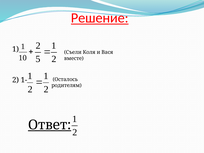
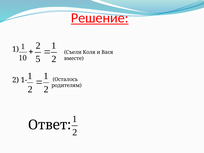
Ответ underline: present -> none (50, 125)
